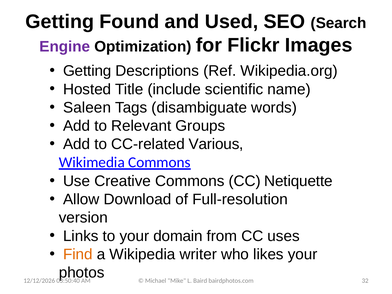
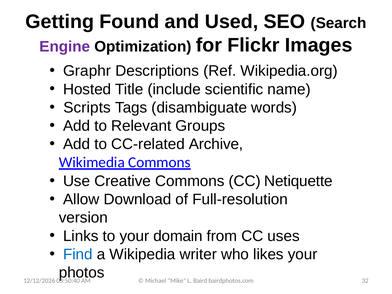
Getting: Getting -> Graphr (87, 71)
Saleen: Saleen -> Scripts (87, 108)
Various: Various -> Archive (216, 144)
Find colour: orange -> blue (78, 254)
